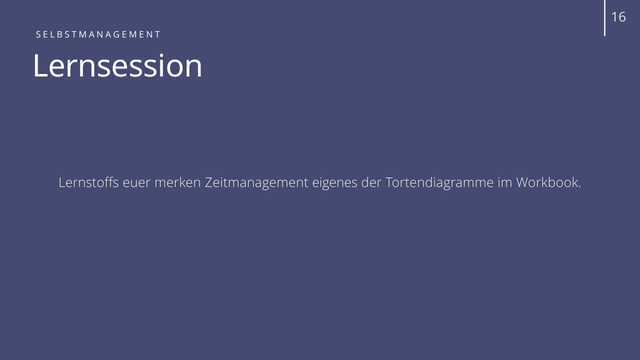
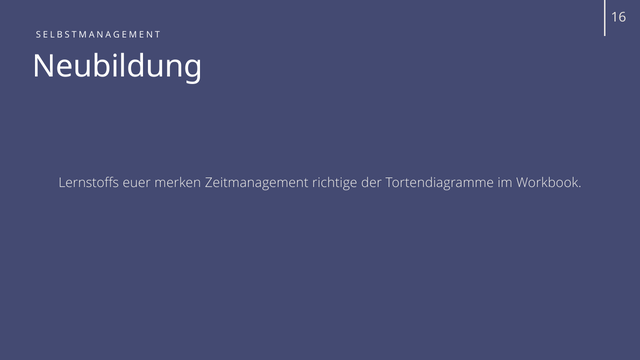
Lernsession: Lernsession -> Neubildung (118, 67)
eigenes: eigenes -> richtige (335, 183)
